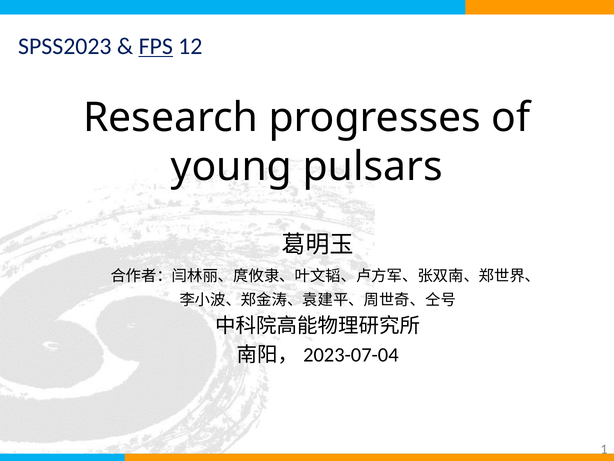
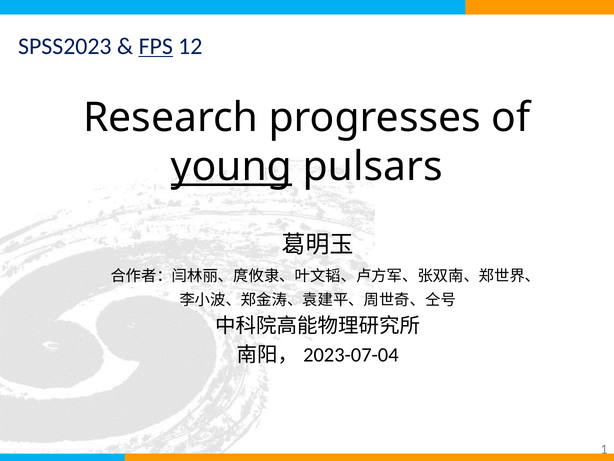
young underline: none -> present (231, 167)
